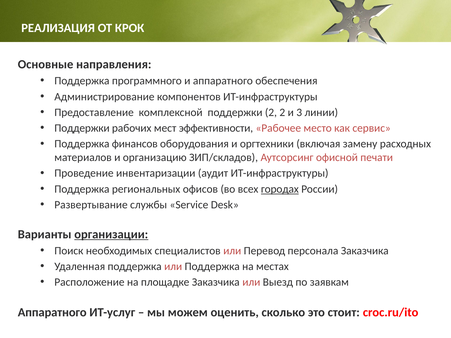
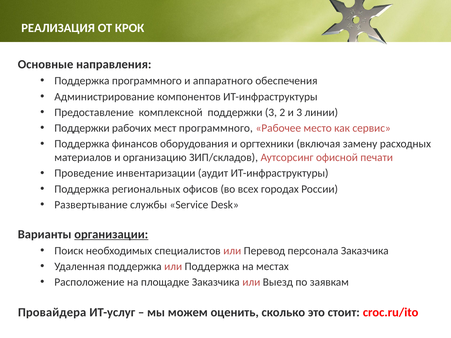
поддержки 2: 2 -> 3 (271, 112)
мест эффективности: эффективности -> программного (216, 128)
городах underline: present -> none (280, 189)
Аппаратного: Аппаратного -> Провайдера (52, 313)
